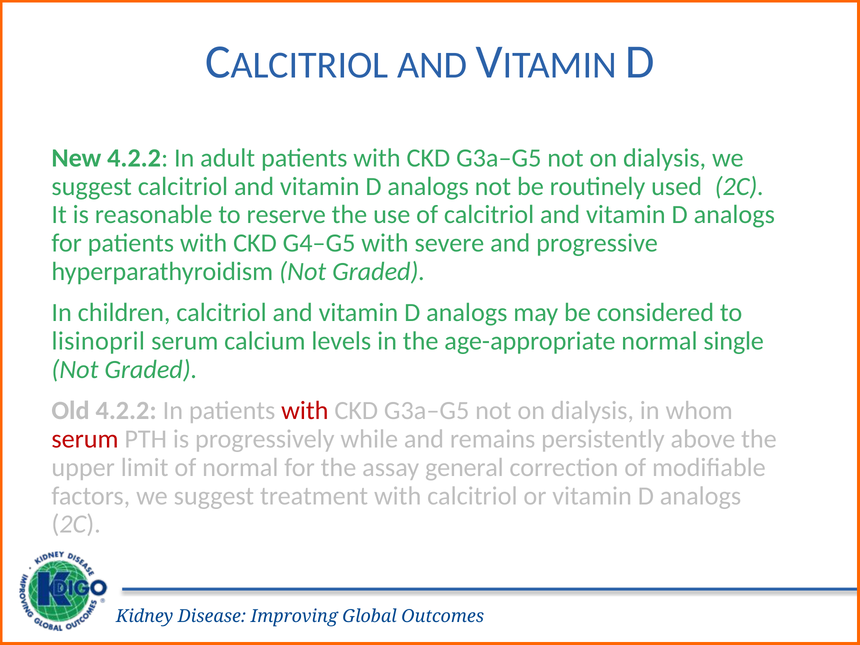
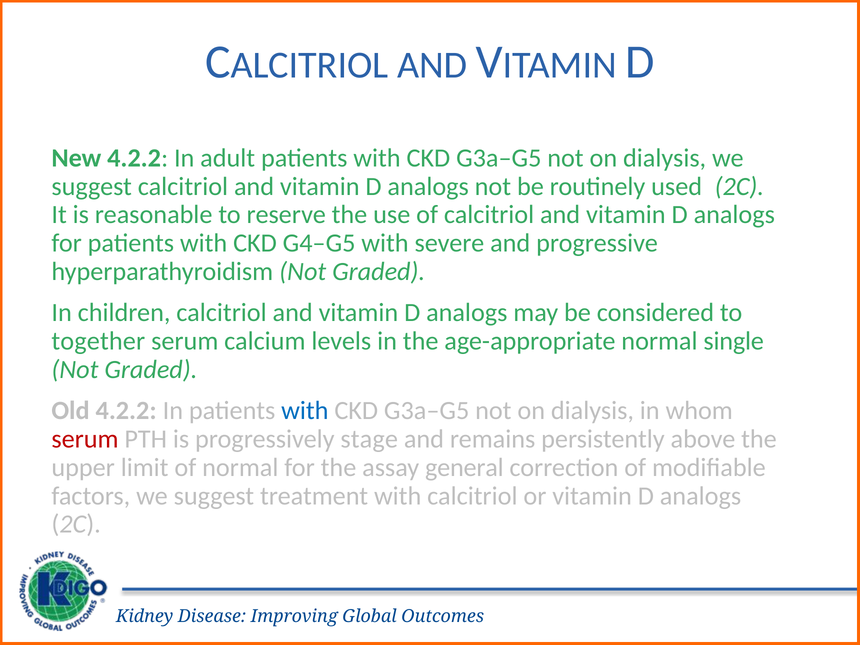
lisinopril: lisinopril -> together (98, 341)
with colour: red -> blue (305, 411)
while: while -> stage (369, 439)
